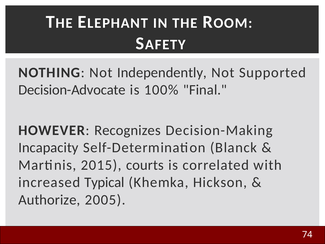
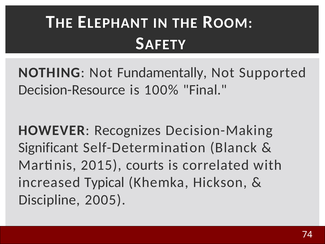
Independently: Independently -> Fundamentally (162, 72)
Decision-Advocate: Decision-Advocate -> Decision-Resource (72, 90)
Incapacity: Incapacity -> Significant (48, 148)
Authorize: Authorize -> Discipline (49, 200)
